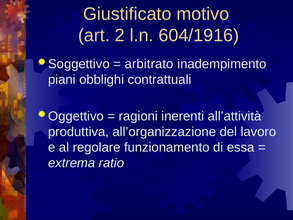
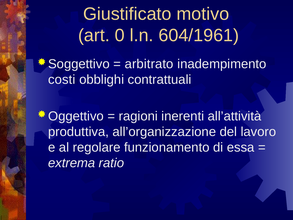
2: 2 -> 0 (120, 35)
604/1916: 604/1916 -> 604/1961 (199, 35)
piani: piani -> costi (62, 80)
